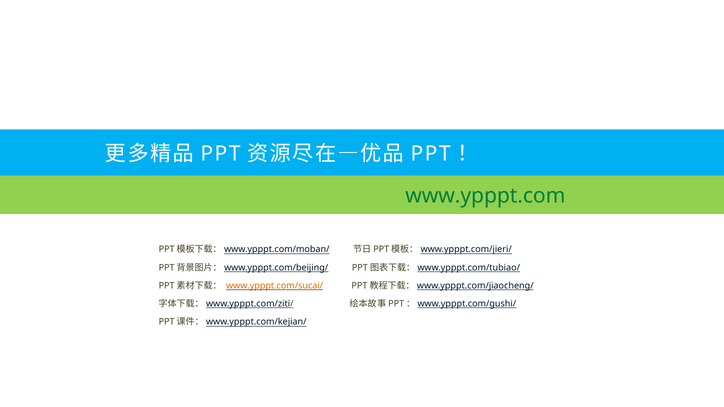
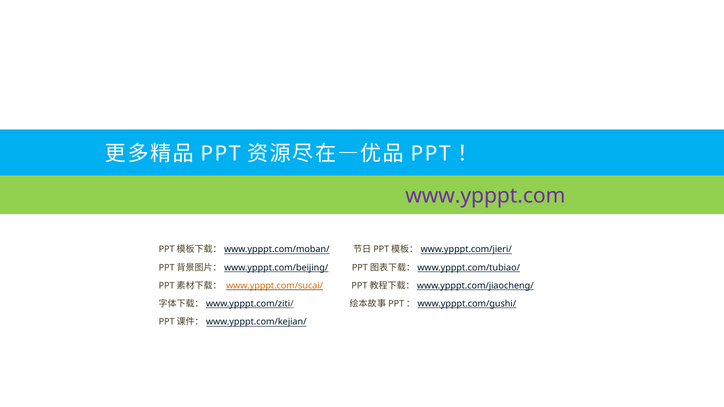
www.ypppt.com colour: green -> purple (485, 196)
